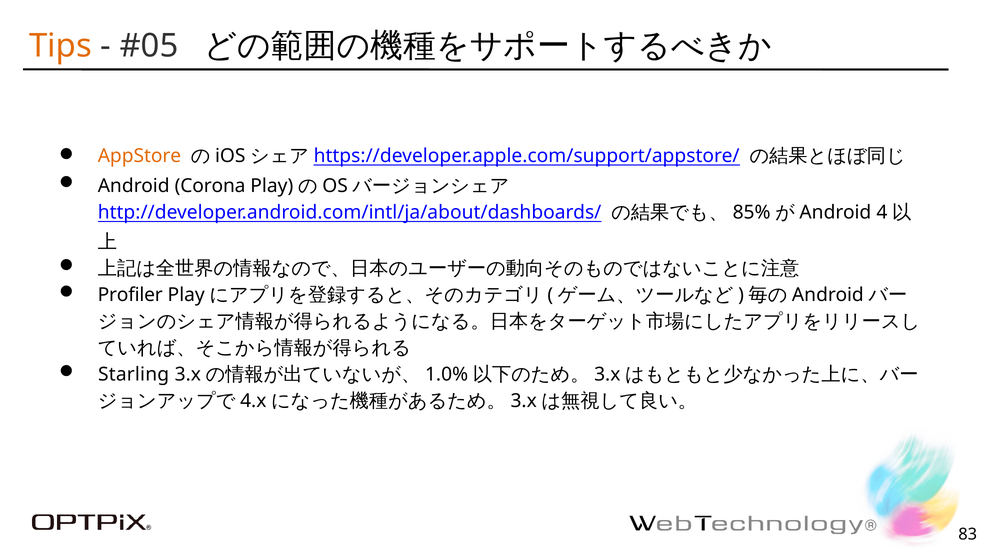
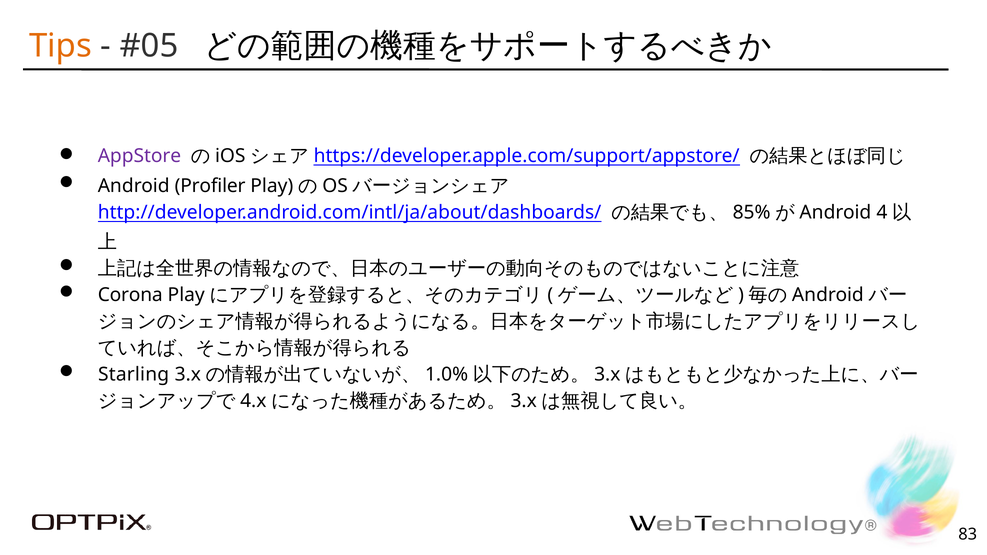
AppStore colour: orange -> purple (139, 156)
Corona: Corona -> Profiler (210, 186)
Profiler: Profiler -> Corona (130, 295)
